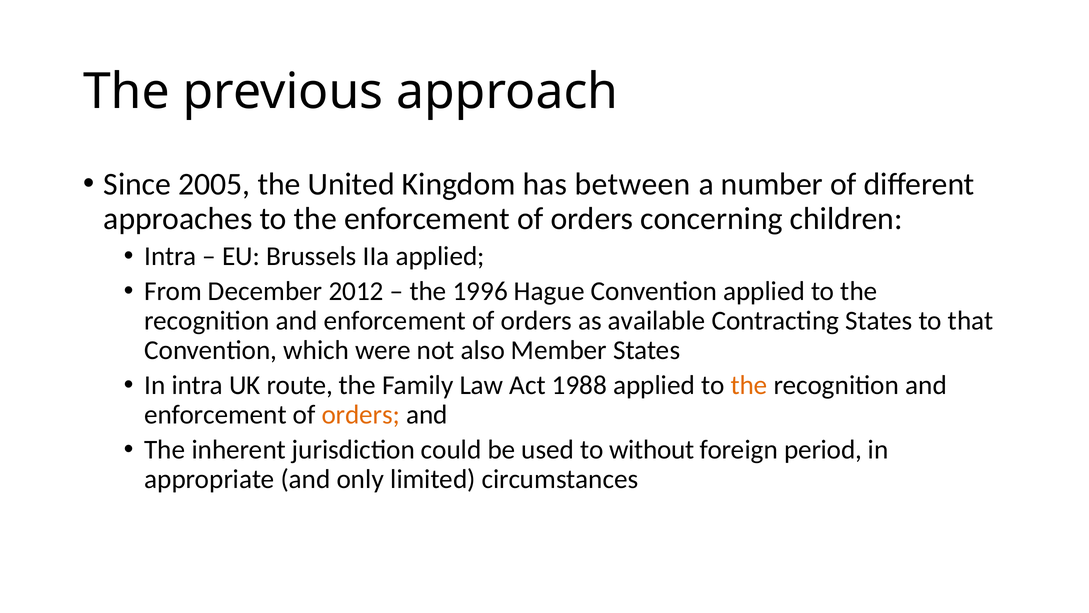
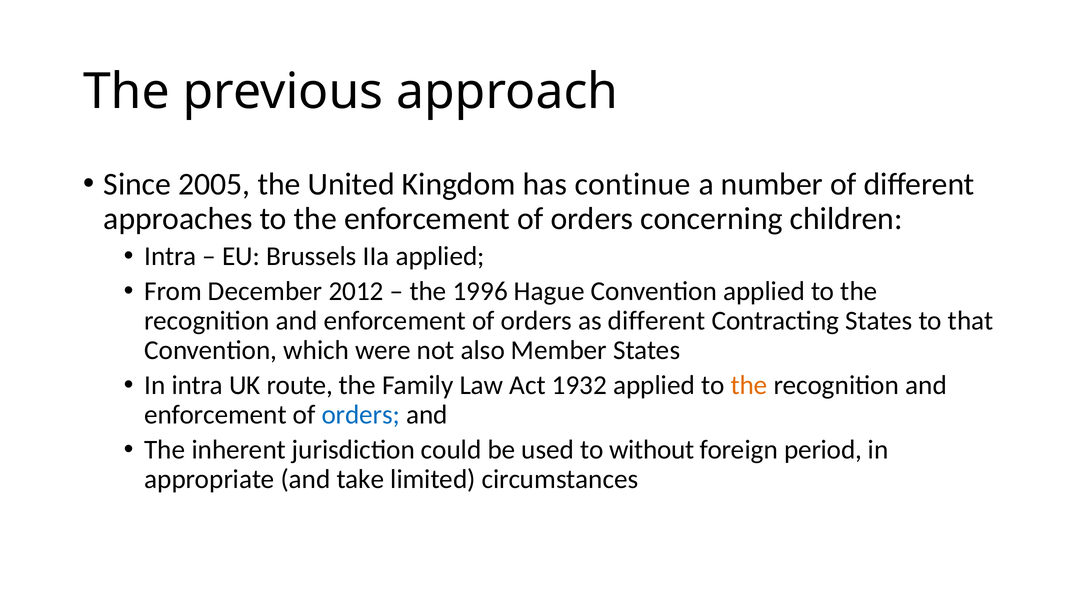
between: between -> continue (633, 184)
as available: available -> different (657, 320)
1988: 1988 -> 1932 (579, 385)
orders colour: orange -> blue (361, 414)
only: only -> take (360, 479)
